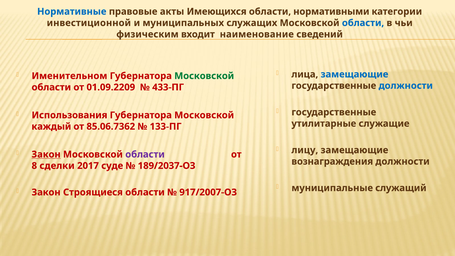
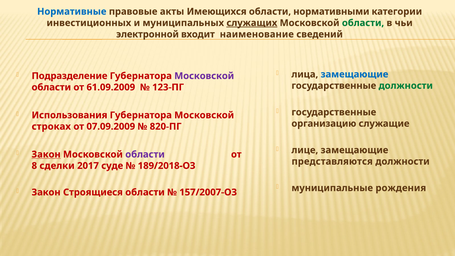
инвестиционной: инвестиционной -> инвестиционных (89, 23)
служащих underline: none -> present (252, 23)
области colour: blue -> green (363, 23)
физическим: физическим -> электронной (148, 34)
Именительном: Именительном -> Подразделение (69, 76)
Московской colour: green -> purple (204, 76)
должности colour: blue -> green (406, 86)
01.09.2209: 01.09.2209 -> 61.09.2009 (111, 87)
433-ПГ: 433-ПГ -> 123-ПГ (168, 87)
утилитарные: утилитарные -> организацию (324, 124)
каждый: каждый -> строках (51, 126)
85.06.7362: 85.06.7362 -> 07.09.2009 (111, 126)
133-ПГ: 133-ПГ -> 820-ПГ (166, 126)
лицу: лицу -> лице (305, 150)
вознаграждения: вознаграждения -> представляются (332, 161)
189/2037-ОЗ: 189/2037-ОЗ -> 189/2018-ОЗ (167, 166)
служащий: служащий -> рождения (401, 188)
917/2007-ОЗ: 917/2007-ОЗ -> 157/2007-ОЗ (208, 192)
